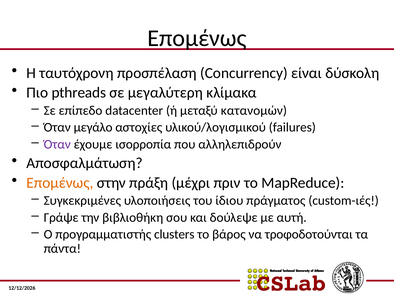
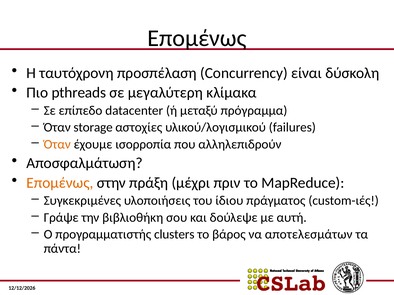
κατανομών: κατανομών -> πρόγραμμα (254, 111)
μεγάλο: μεγάλο -> storage (93, 128)
Όταν colour: purple -> orange (57, 145)
τροφοδοτούνται: τροφοδοτούνται -> αποτελεσμάτων (309, 235)
